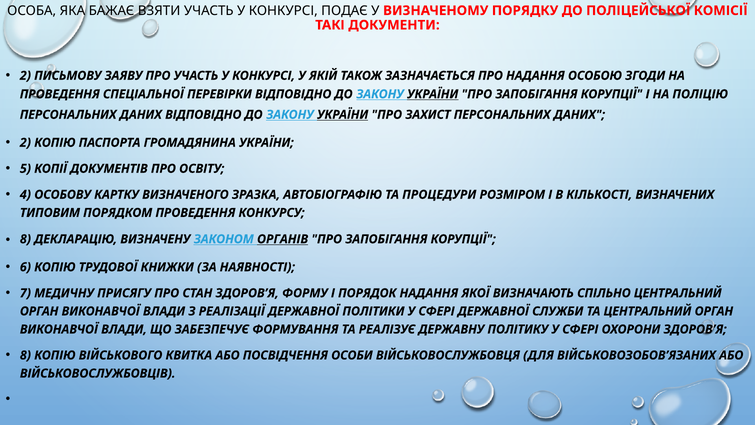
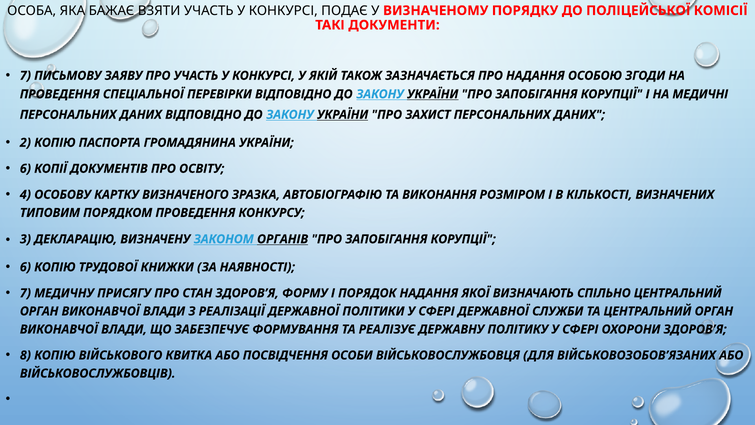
2: 2 -> 7 (25, 76)
ПОЛІЦІЮ: ПОЛІЦІЮ -> МЕДИЧНІ (700, 94)
5: 5 -> 6 (25, 169)
ПРОЦЕДУРИ: ПРОЦЕДУРИ -> ВИКОНАННЯ (439, 195)
8: 8 -> 3 (25, 239)
